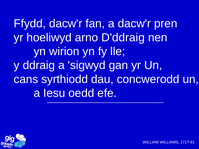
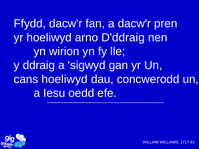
cans syrthiodd: syrthiodd -> hoeliwyd (65, 79)
